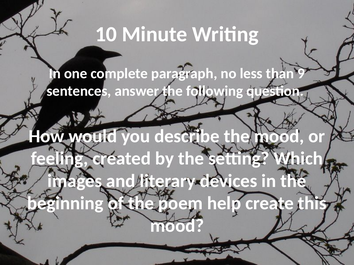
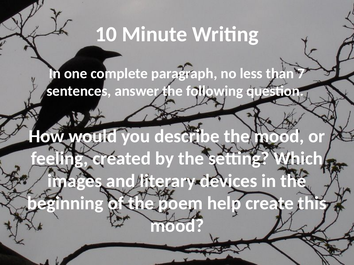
9: 9 -> 7 (301, 74)
